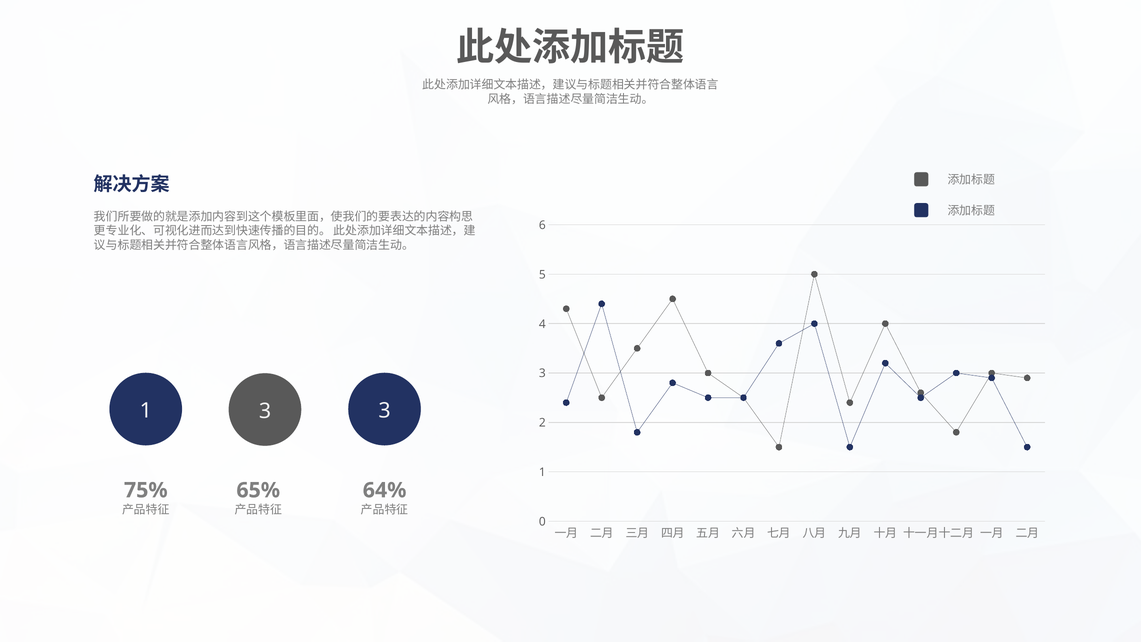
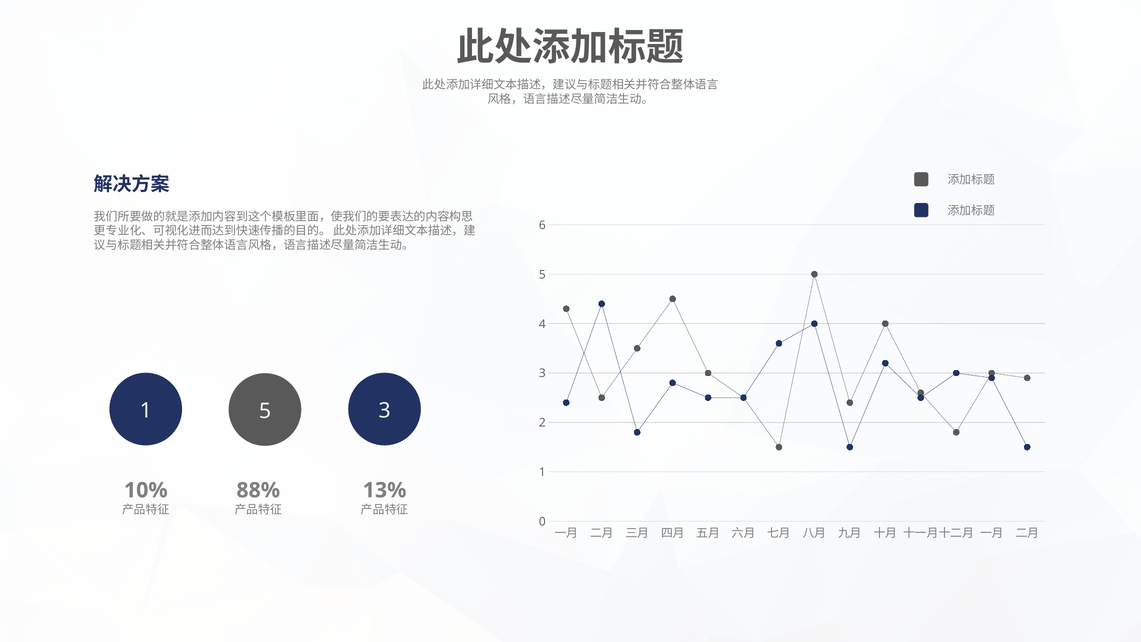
1 3: 3 -> 5 (265, 411)
75%: 75% -> 10% (146, 490)
65%: 65% -> 88% (258, 490)
64%: 64% -> 13% (385, 490)
